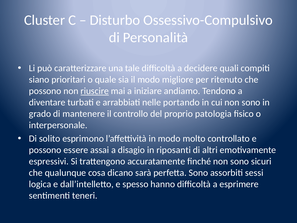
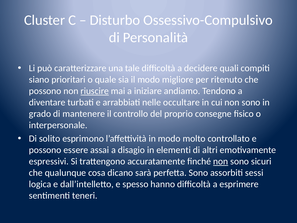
portando: portando -> occultare (181, 102)
patologia: patologia -> consegne (213, 114)
riposanti: riposanti -> elementi (174, 150)
non underline: none -> present (221, 161)
